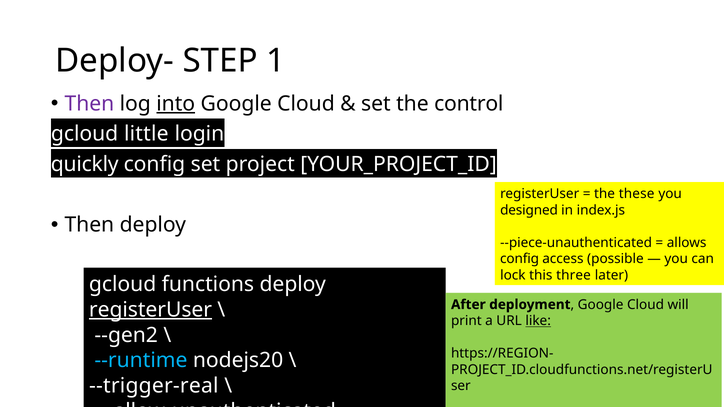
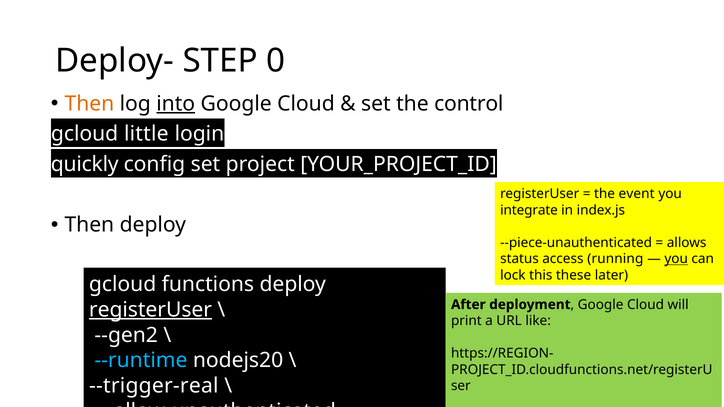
1: 1 -> 0 (276, 61)
Then colour: purple -> orange (89, 104)
these: these -> event (637, 194)
designed: designed -> integrate (529, 210)
config: config -> status (519, 259)
possible: possible -> running (615, 259)
you underline: none -> present (676, 259)
three: three -> these (574, 275)
like underline: present -> none (538, 321)
